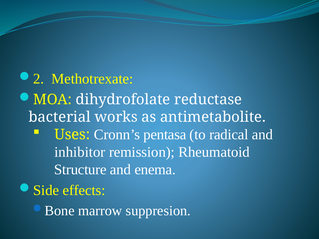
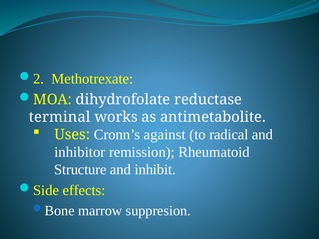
bacterial: bacterial -> terminal (60, 117)
pentasa: pentasa -> against (165, 135)
enema: enema -> inhibit (155, 170)
